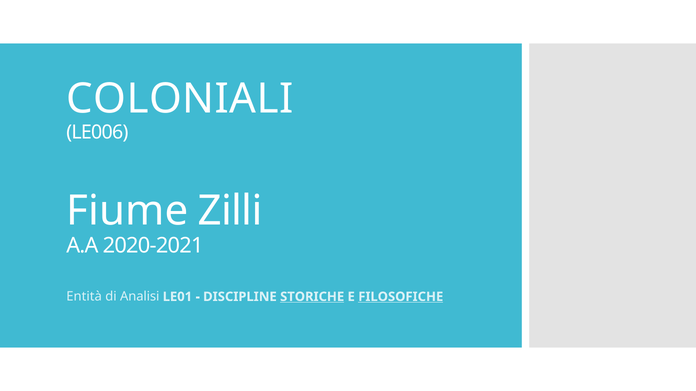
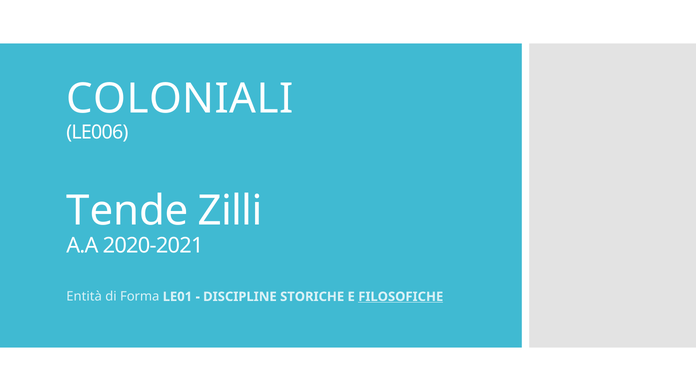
Fiume: Fiume -> Tende (127, 211)
Analisi: Analisi -> Forma (140, 297)
STORICHE underline: present -> none (312, 297)
